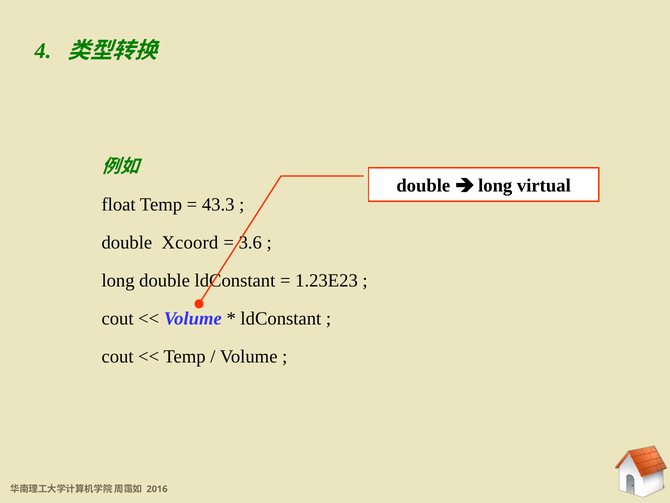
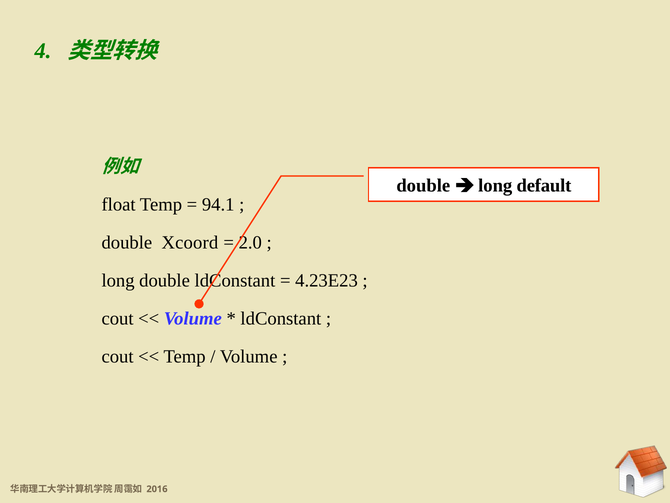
virtual: virtual -> default (544, 185)
43.3: 43.3 -> 94.1 (218, 204)
3.6: 3.6 -> 2.0 (250, 242)
1.23E23: 1.23E23 -> 4.23E23 (327, 280)
